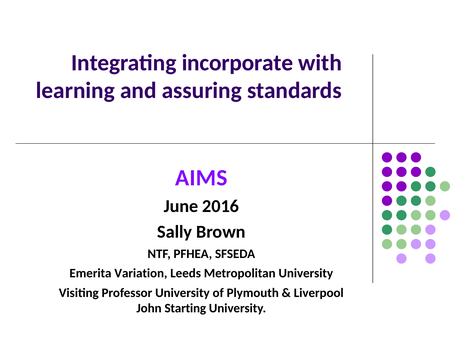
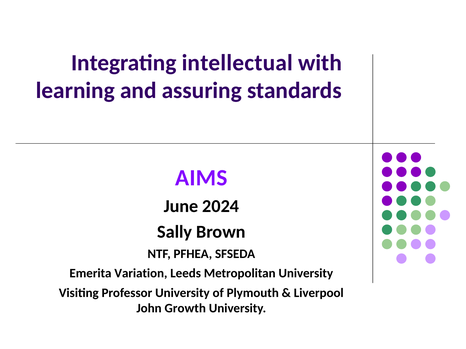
incorporate: incorporate -> intellectual (237, 63)
2016: 2016 -> 2024 (221, 207)
Starting: Starting -> Growth (185, 309)
